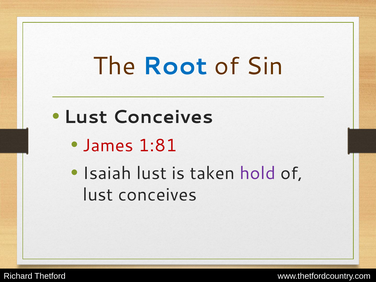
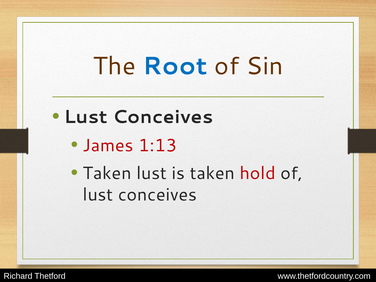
1:81: 1:81 -> 1:13 (158, 145)
Isaiah: Isaiah -> Taken (107, 173)
hold colour: purple -> red (258, 173)
